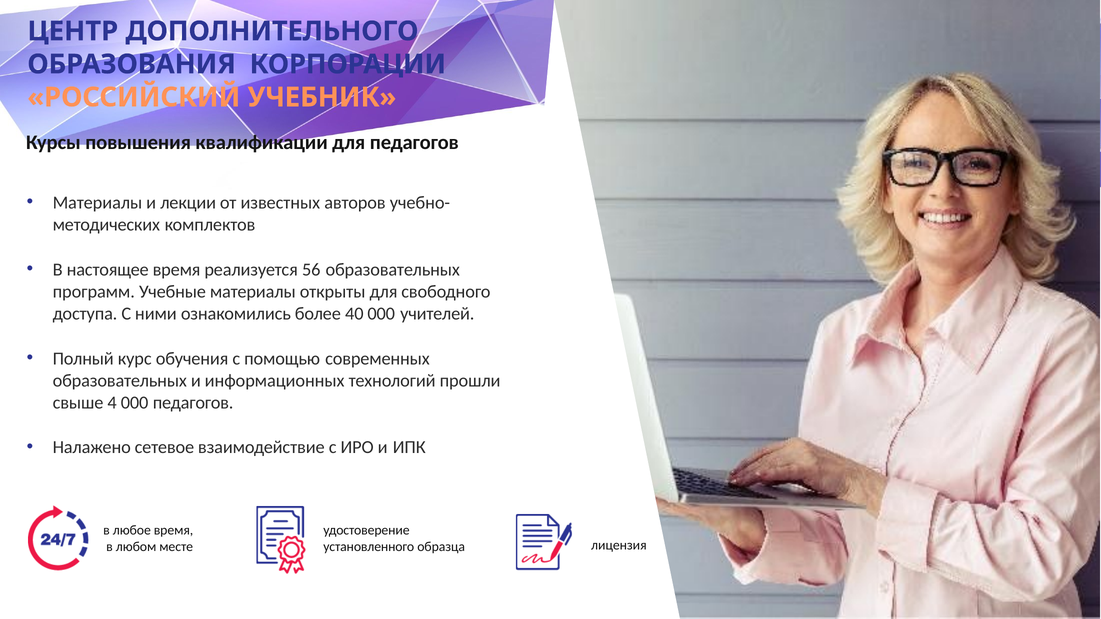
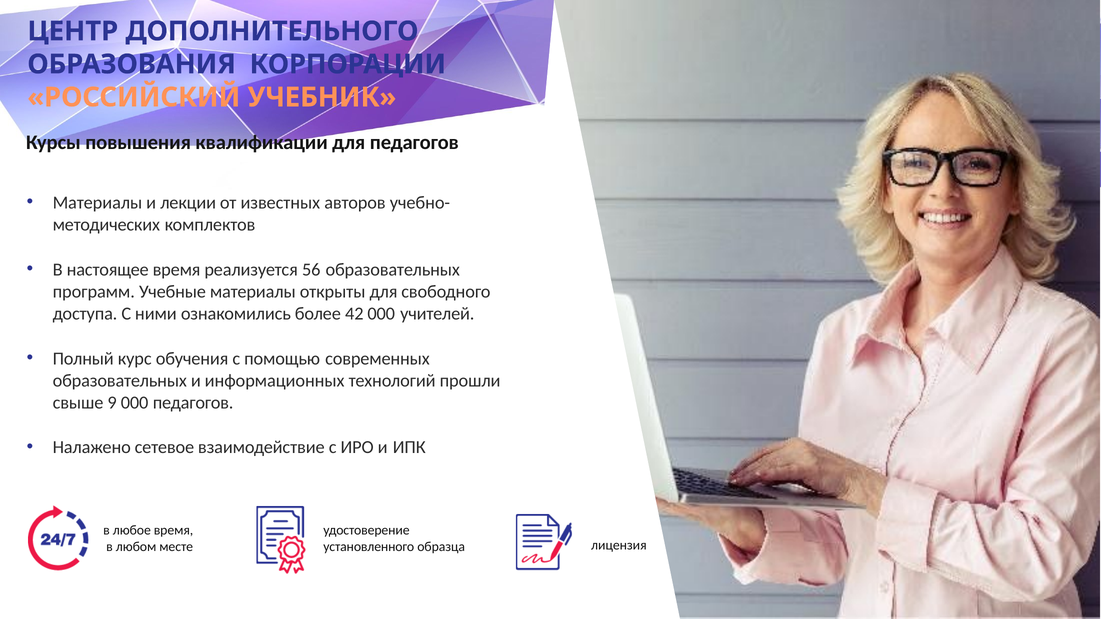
40: 40 -> 42 (354, 314)
4: 4 -> 9 (112, 403)
